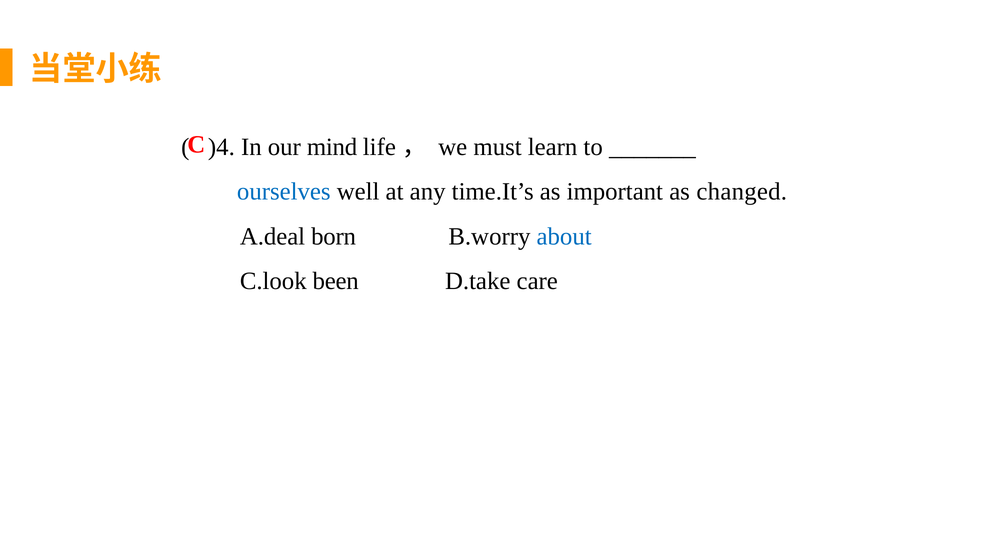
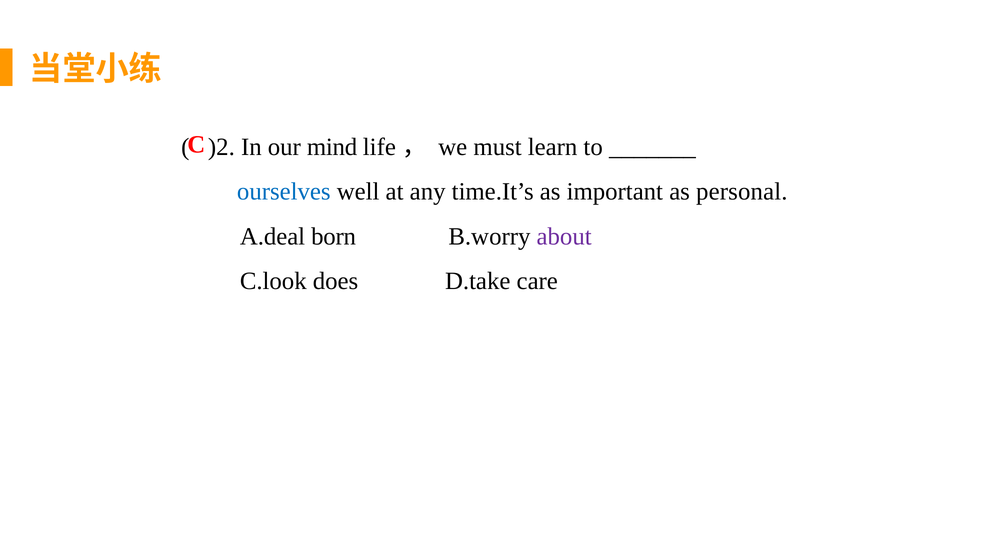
)4: )4 -> )2 (221, 147)
changed: changed -> personal (742, 192)
about colour: blue -> purple (564, 236)
been: been -> does (336, 281)
